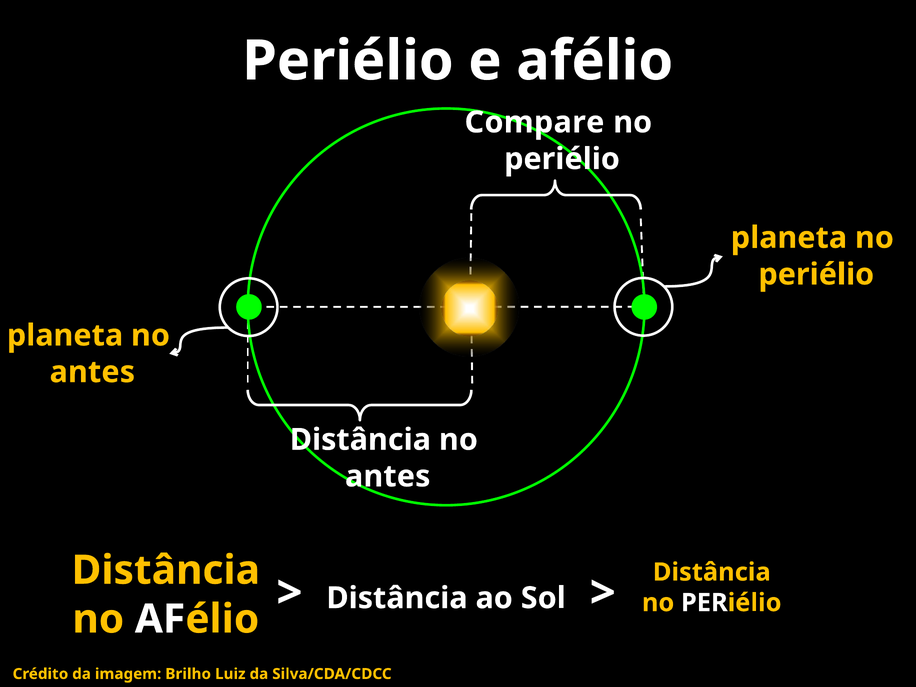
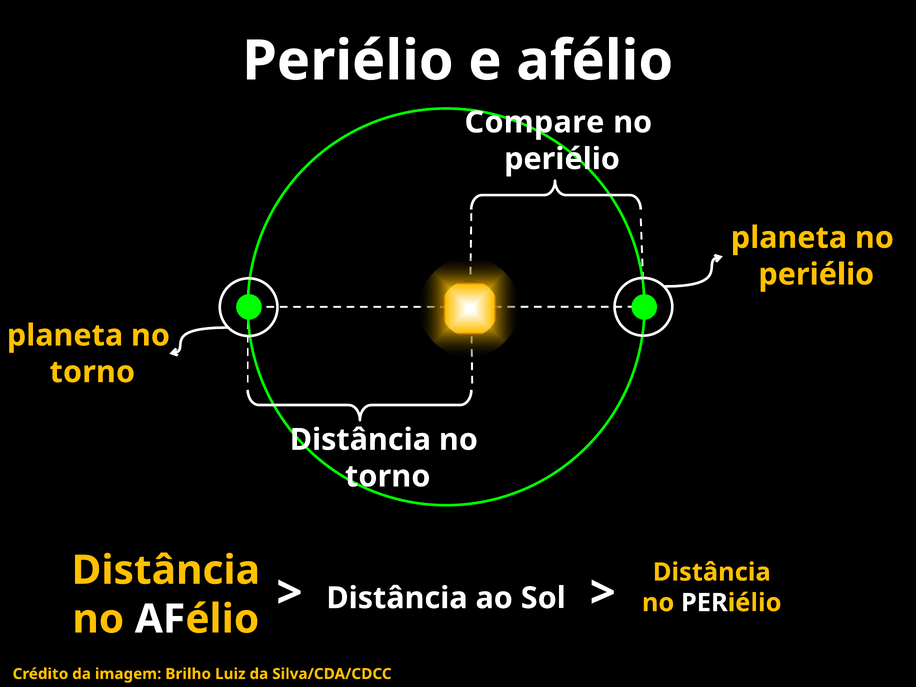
antes: antes -> torno (92, 372)
antes: antes -> torno (388, 476)
